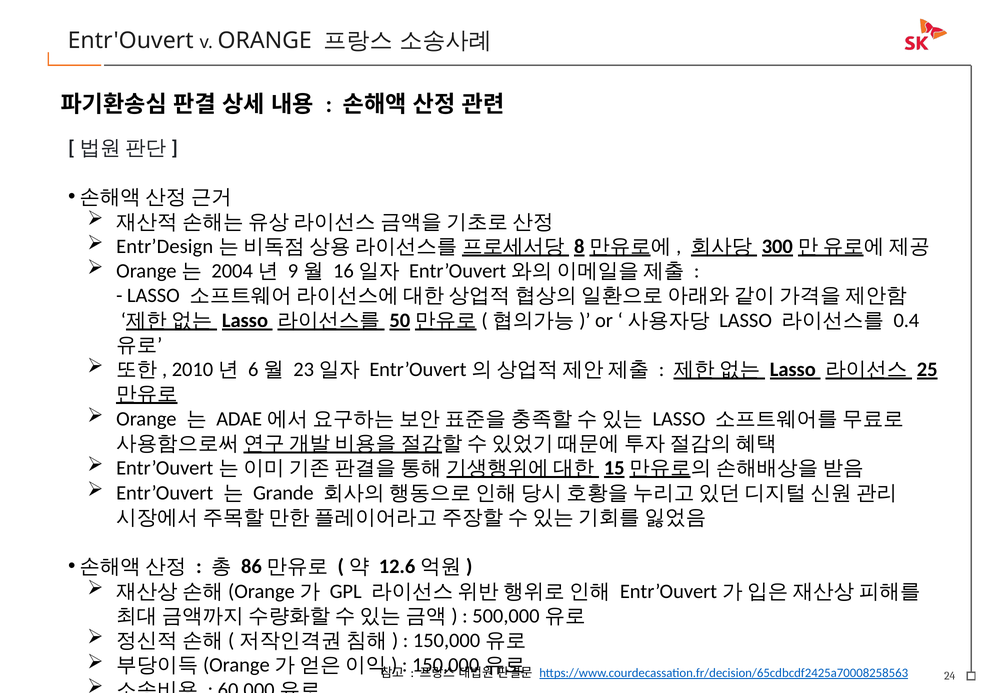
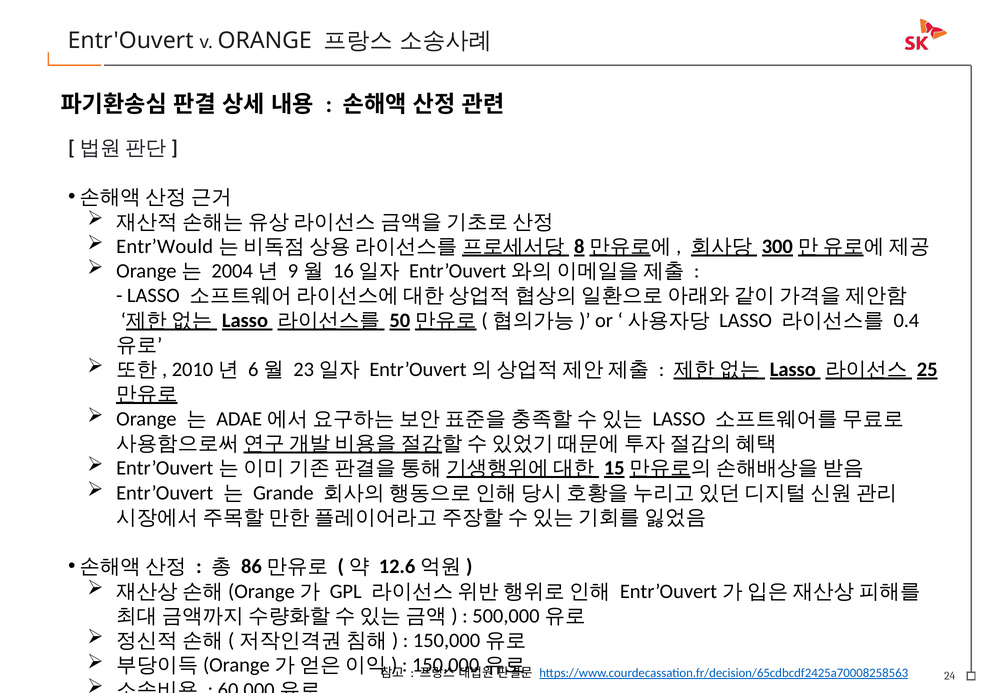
Entr’Design: Entr’Design -> Entr’Would (165, 246)
